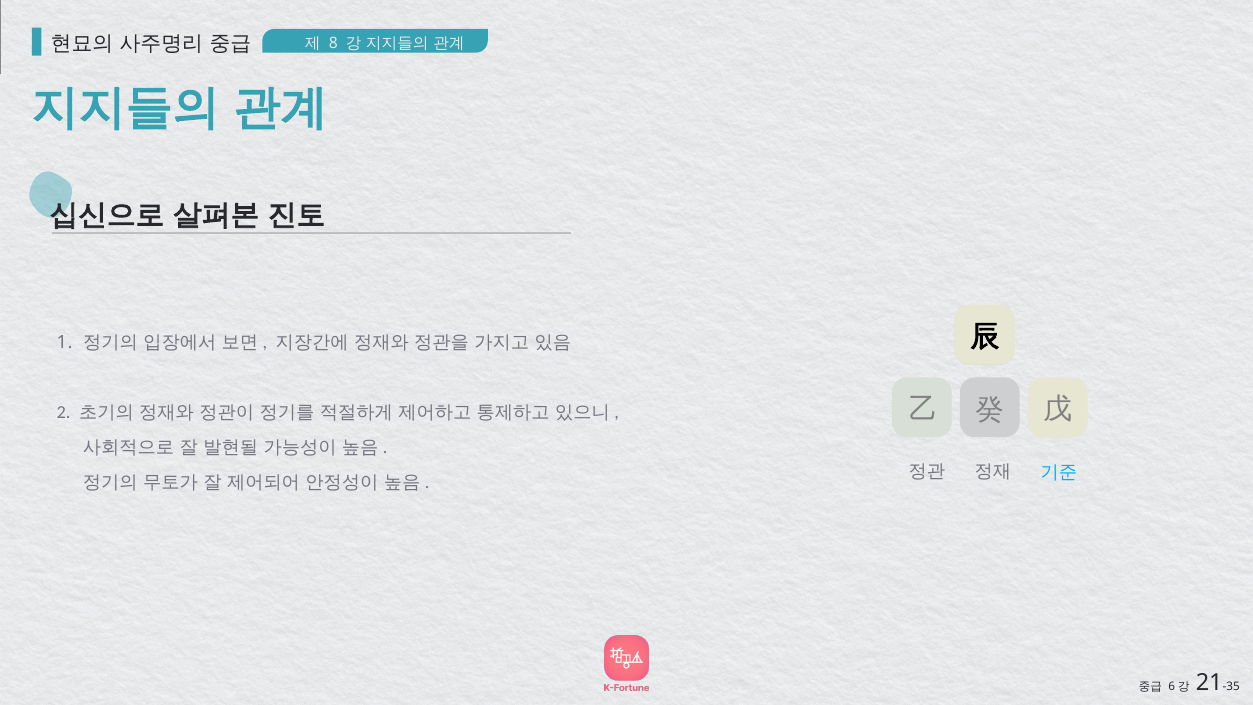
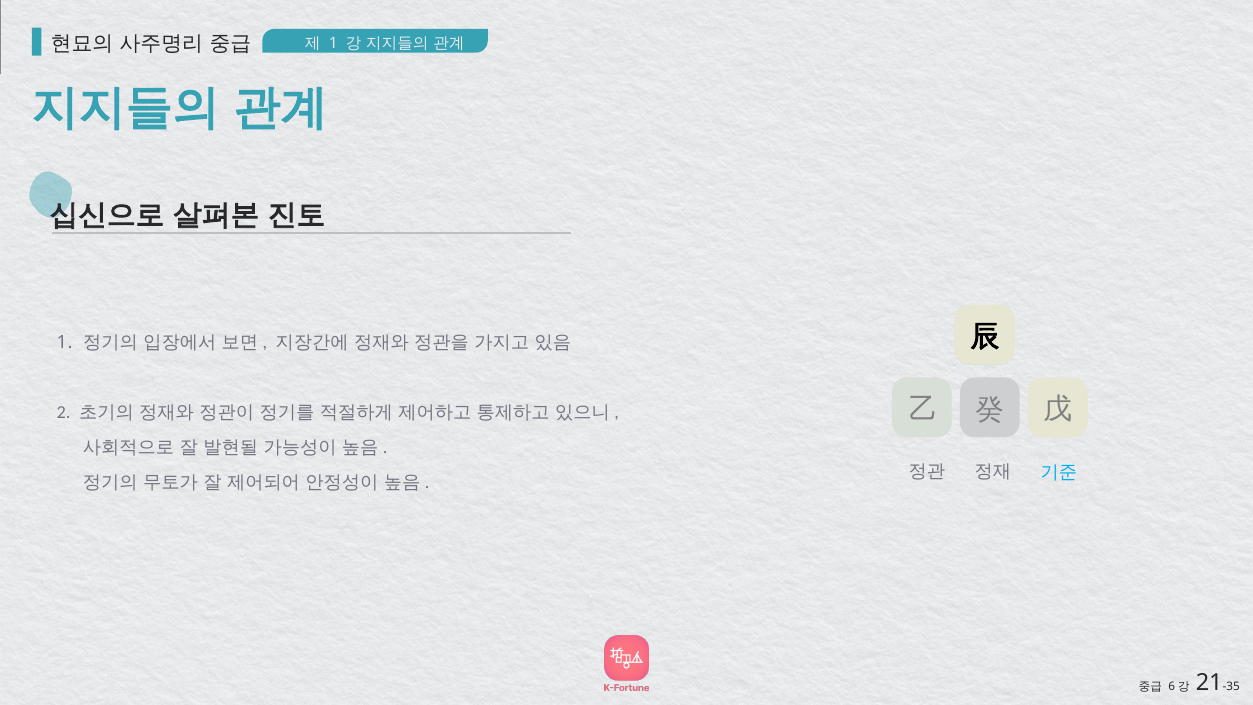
8: 8 -> 1 (333, 43)
